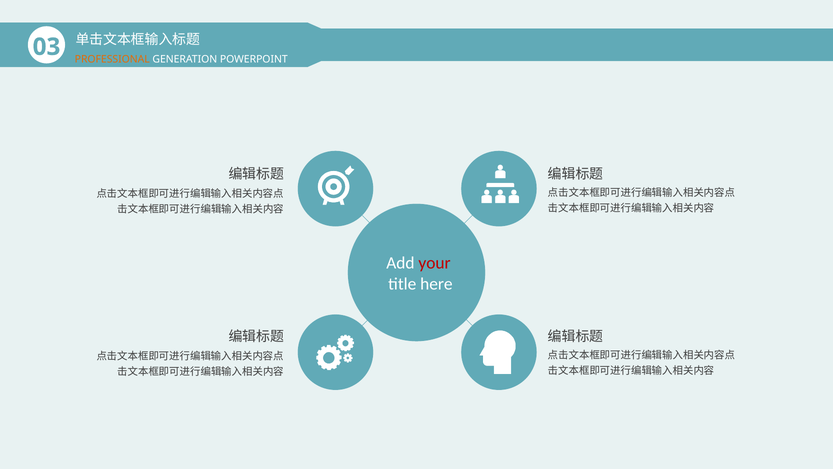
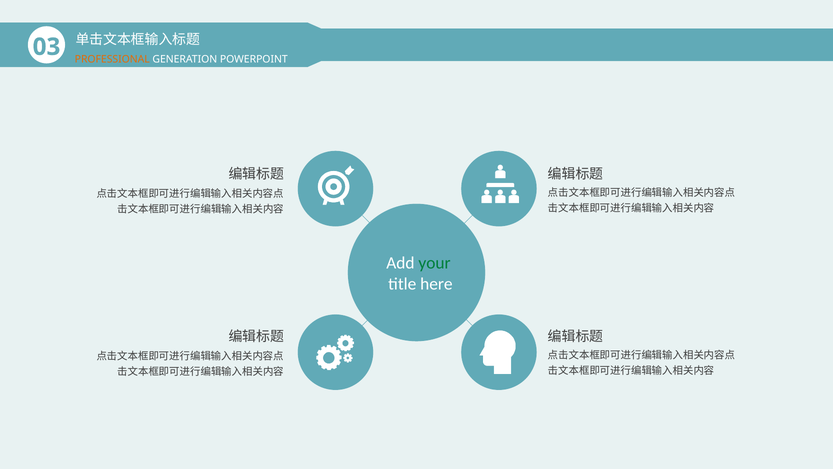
your colour: red -> green (435, 263)
